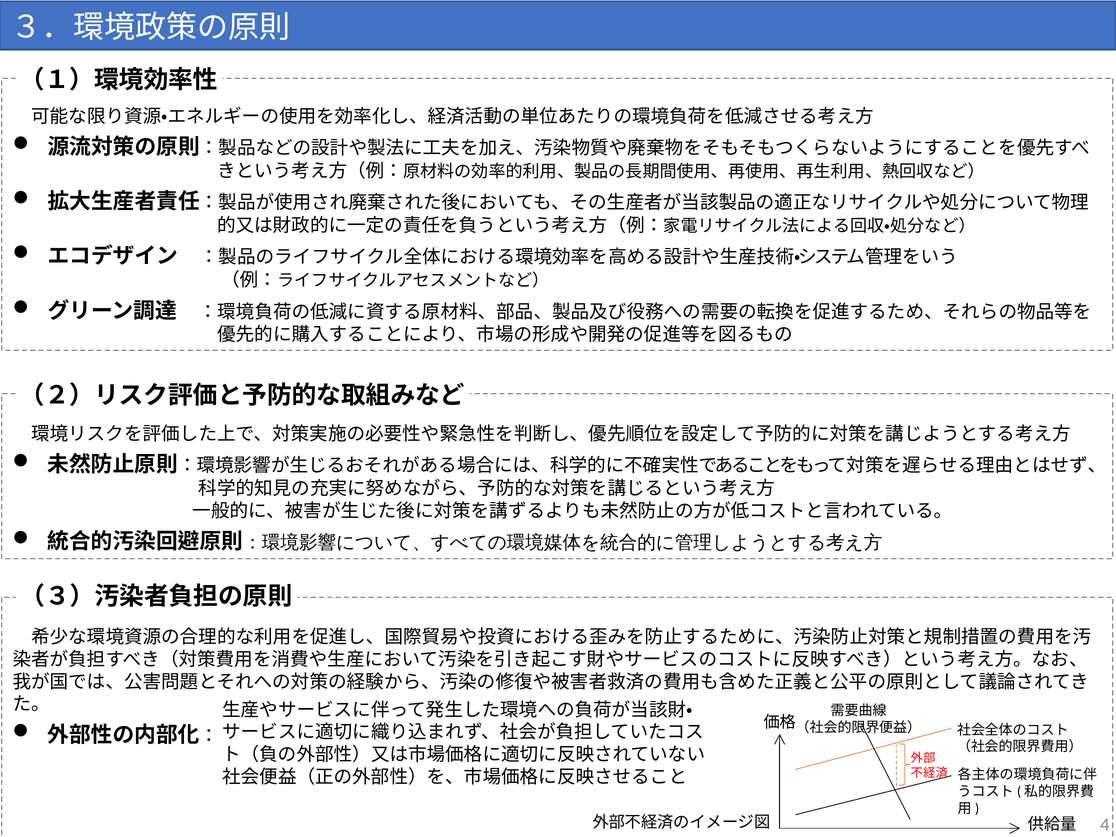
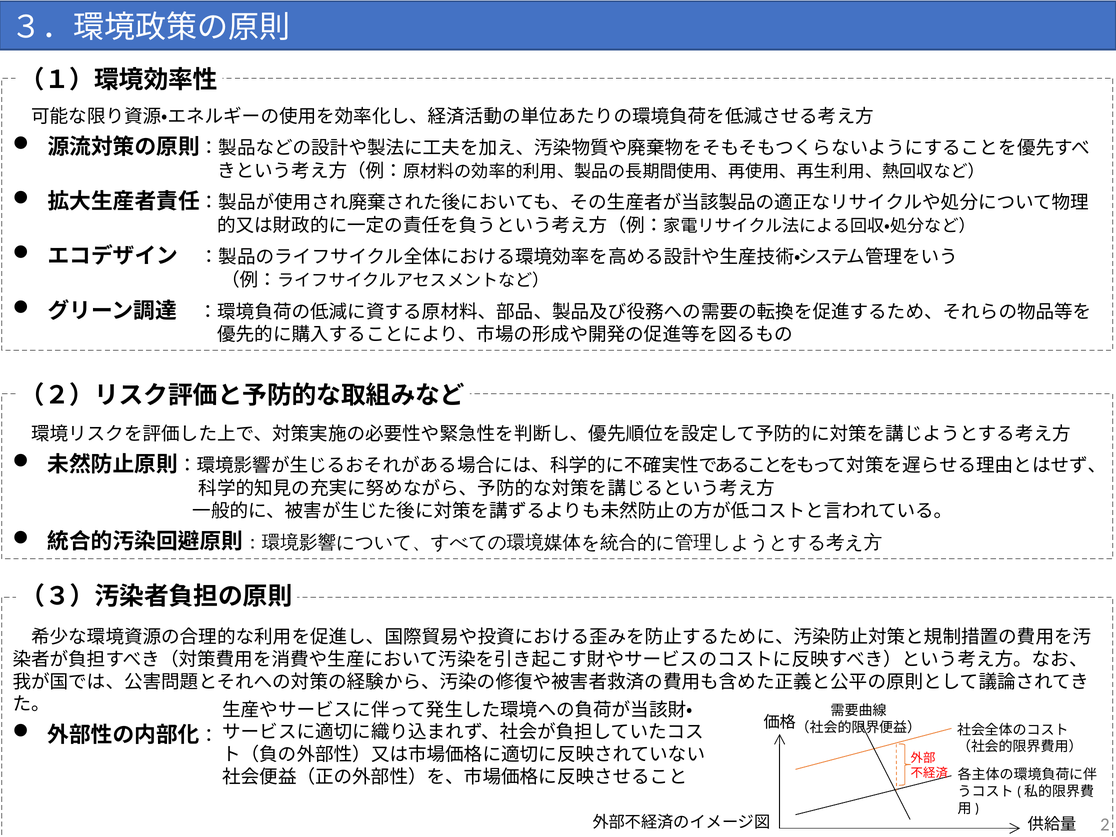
4: 4 -> 2 (1105, 824)
